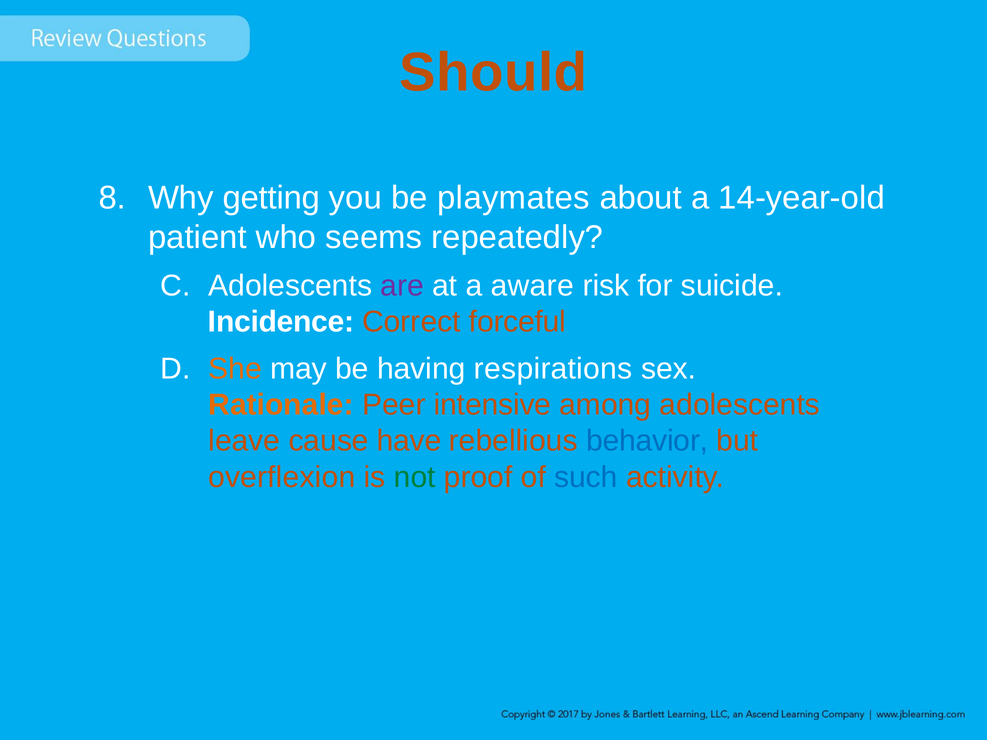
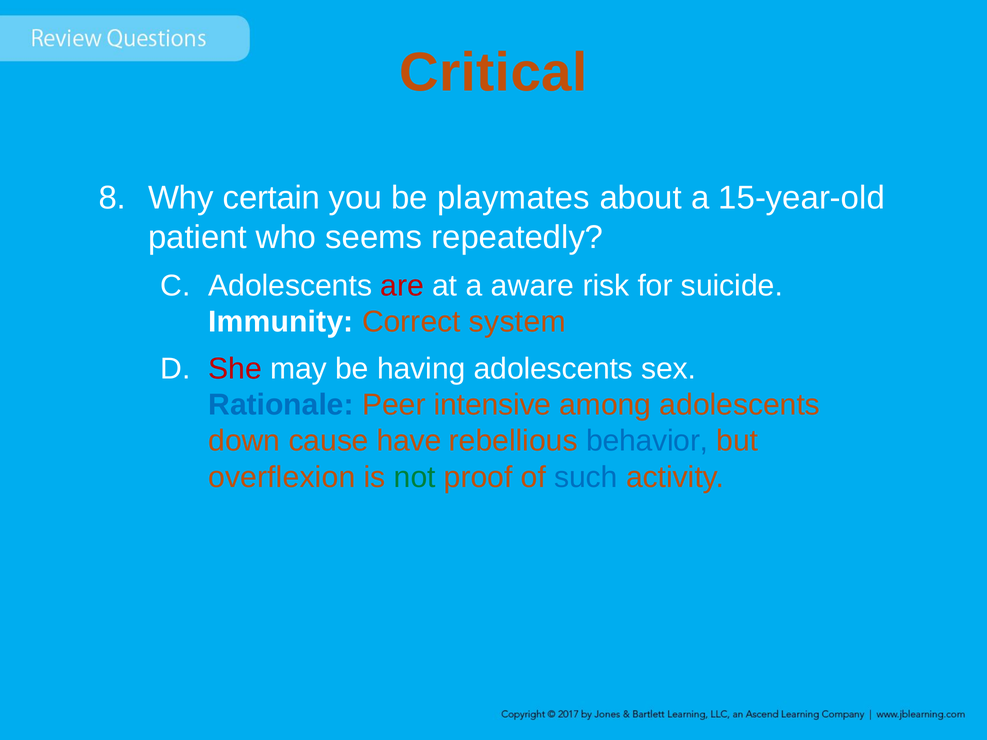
Should: Should -> Critical (493, 73)
getting: getting -> certain (271, 198)
14-year-old: 14-year-old -> 15-year-old (802, 198)
are colour: purple -> red (402, 286)
Incidence: Incidence -> Immunity (281, 322)
forceful: forceful -> system (517, 322)
She colour: orange -> red (235, 369)
having respirations: respirations -> adolescents (553, 369)
Rationale colour: orange -> blue (281, 405)
leave: leave -> down (244, 441)
